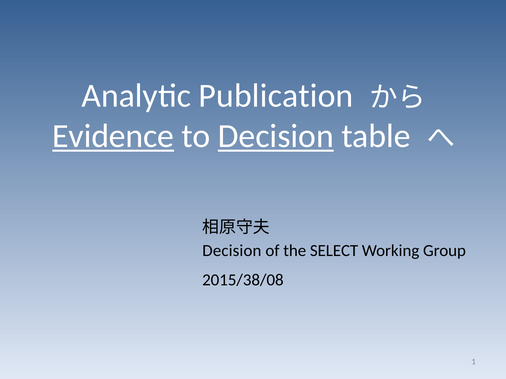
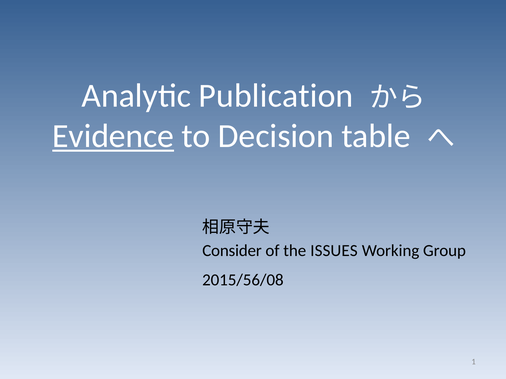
Decision underline: present -> none (276, 136)
Decision: Decision -> Consider (232, 251)
SELECT: SELECT -> ISSUES (334, 251)
2015/38/08: 2015/38/08 -> 2015/56/08 (243, 280)
